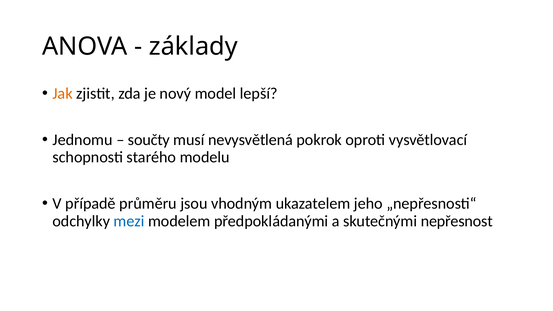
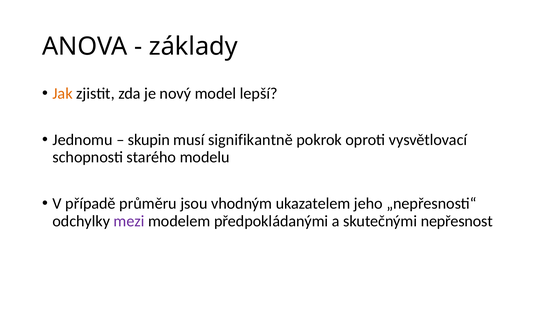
součty: součty -> skupin (149, 140)
nevysvětlená: nevysvětlená -> signifikantně (250, 140)
mezi colour: blue -> purple (129, 221)
